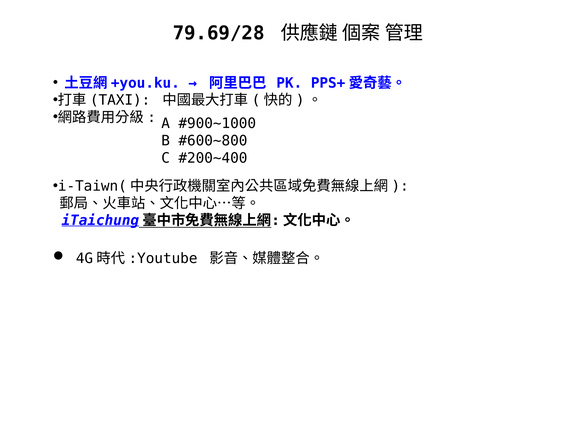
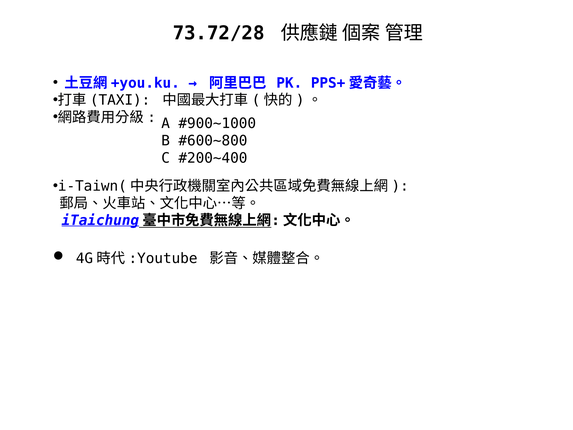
79.69/28: 79.69/28 -> 73.72/28 (219, 33)
